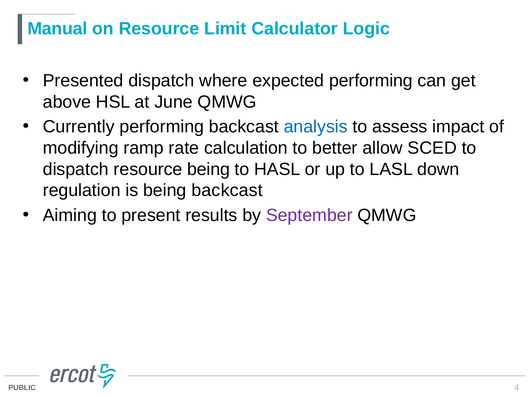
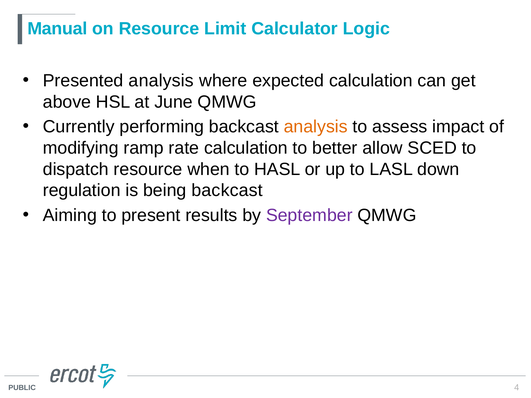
Presented dispatch: dispatch -> analysis (161, 81)
expected performing: performing -> calculation (371, 81)
analysis colour: blue -> orange (316, 127)
resource being: being -> when (209, 169)
